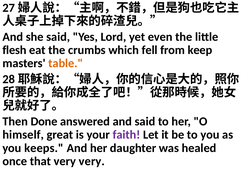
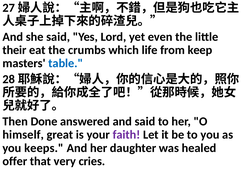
flesh: flesh -> their (14, 50)
fell: fell -> life (150, 50)
table colour: orange -> blue (66, 64)
once: once -> offer (15, 162)
very very: very -> cries (92, 162)
